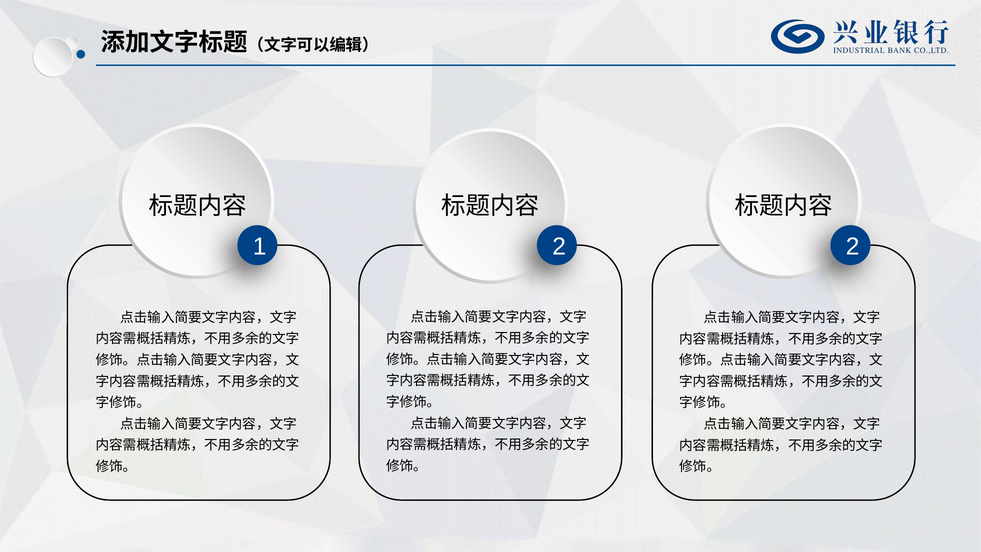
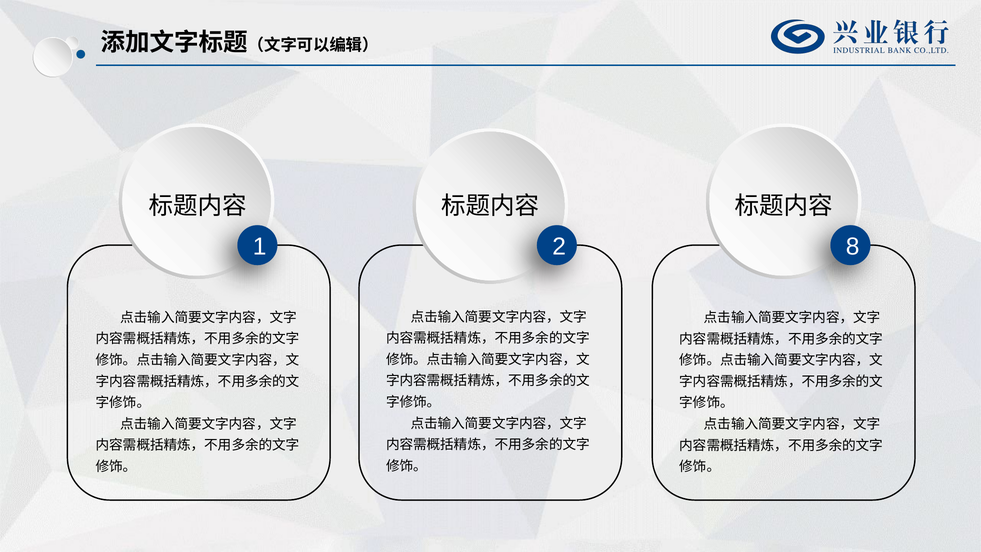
2 2: 2 -> 8 (853, 247)
